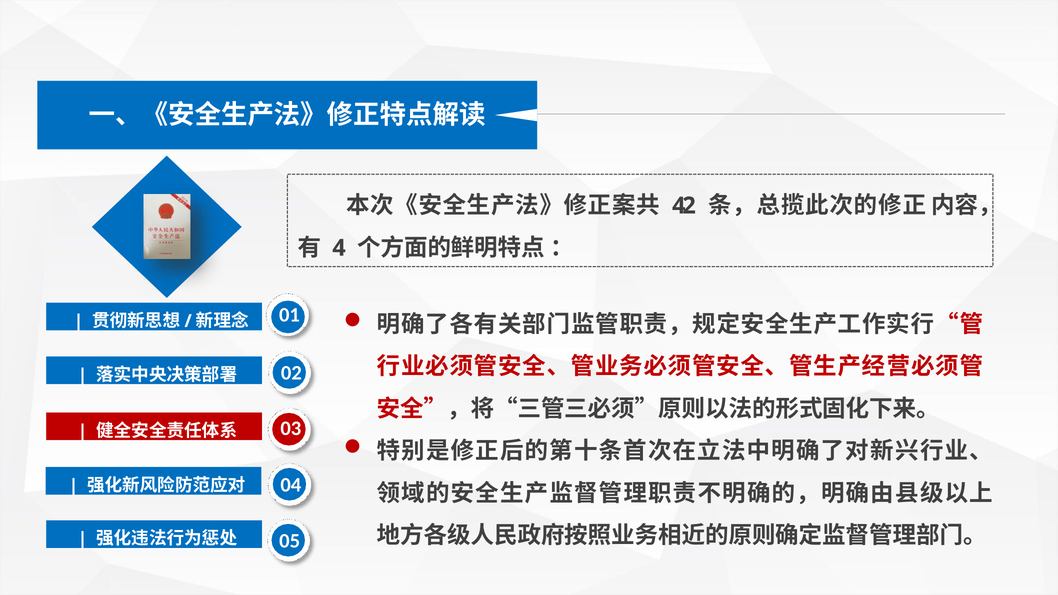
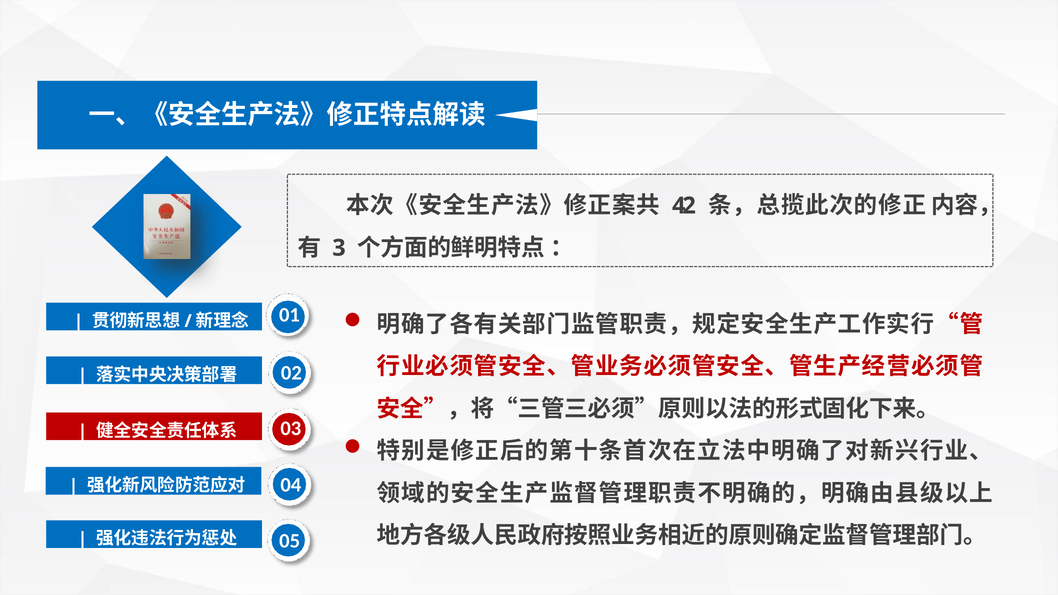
4: 4 -> 3 (339, 248)
